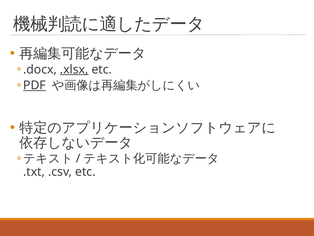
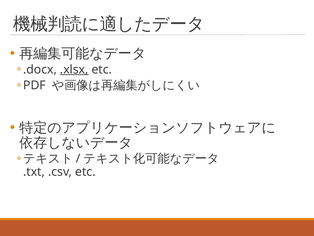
PDF underline: present -> none (34, 85)
